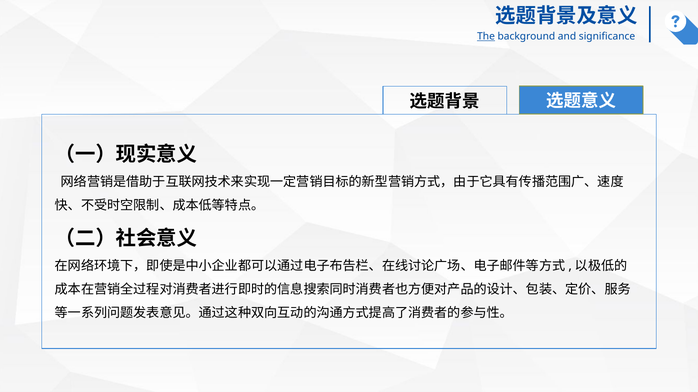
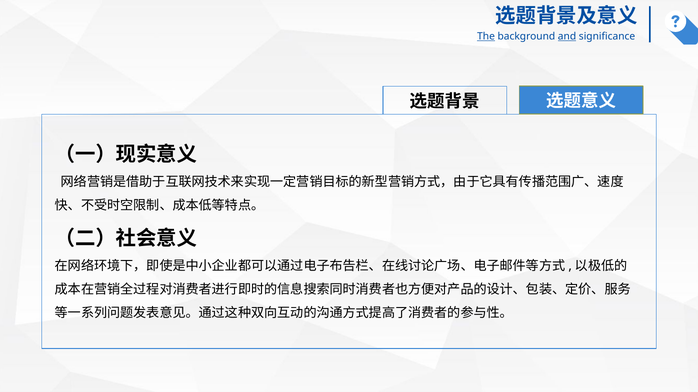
and underline: none -> present (567, 36)
